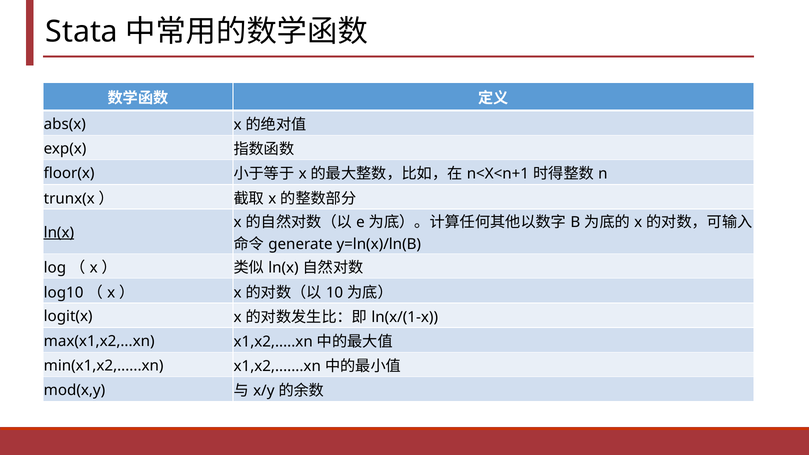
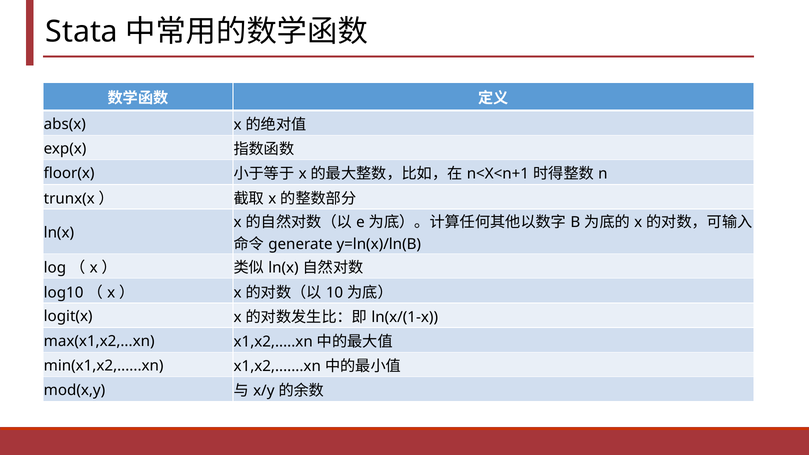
ln(x underline: present -> none (59, 233)
